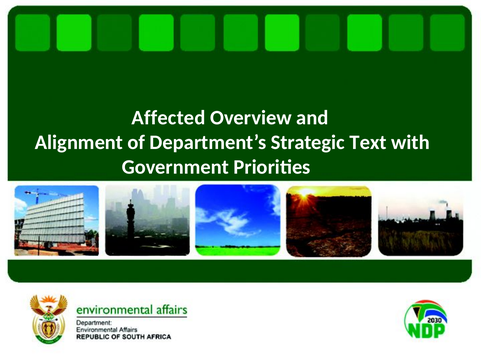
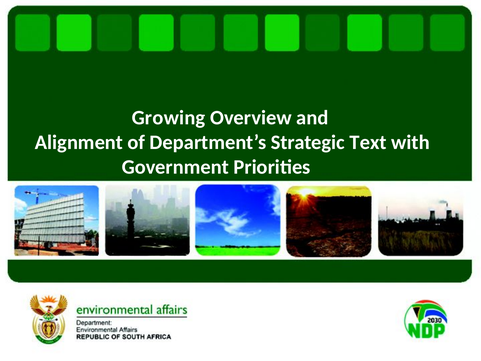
Affected: Affected -> Growing (169, 118)
